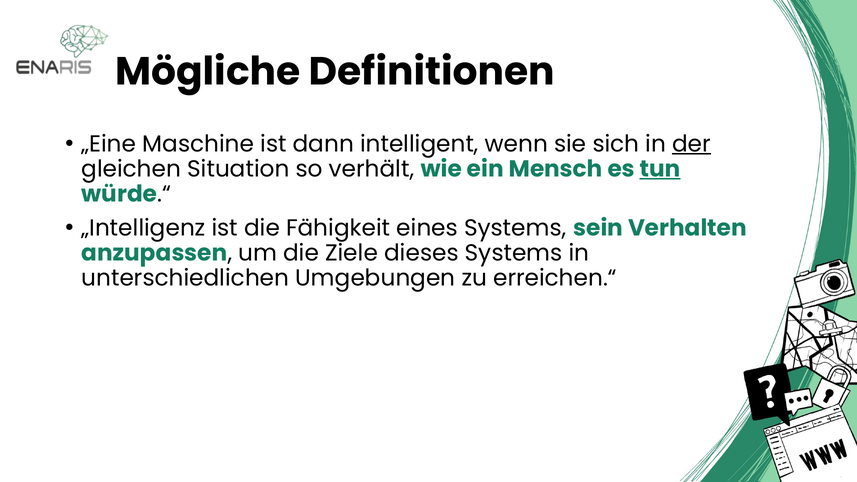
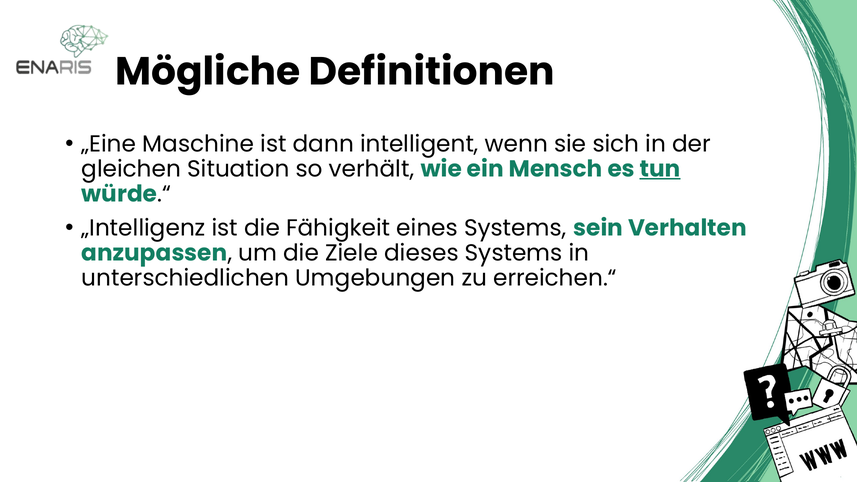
der underline: present -> none (692, 144)
